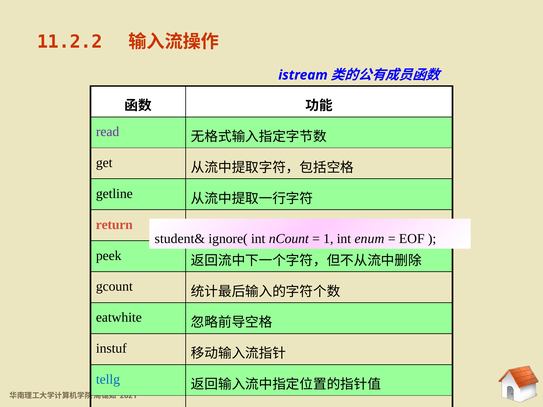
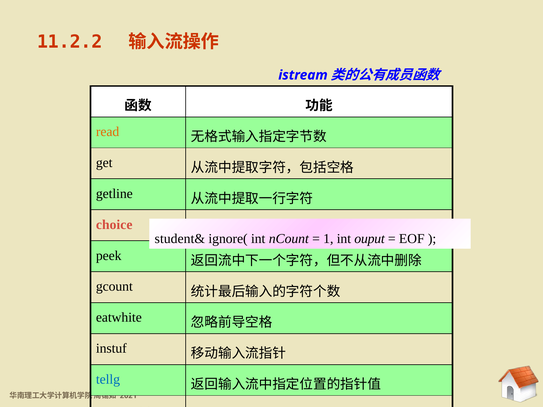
read colour: purple -> orange (108, 132)
return: return -> choice (114, 225)
enum: enum -> ouput (370, 239)
